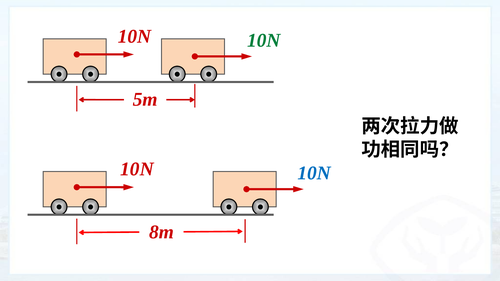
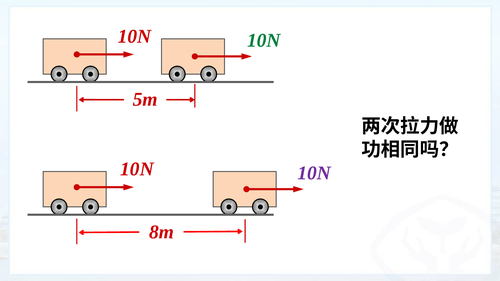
10N colour: blue -> purple (314, 173)
